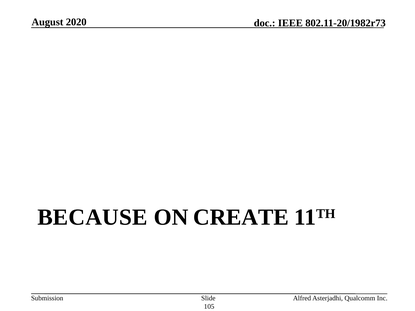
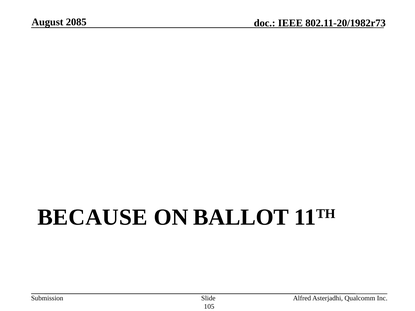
2020: 2020 -> 2085 (76, 22)
CREATE: CREATE -> BALLOT (241, 218)
